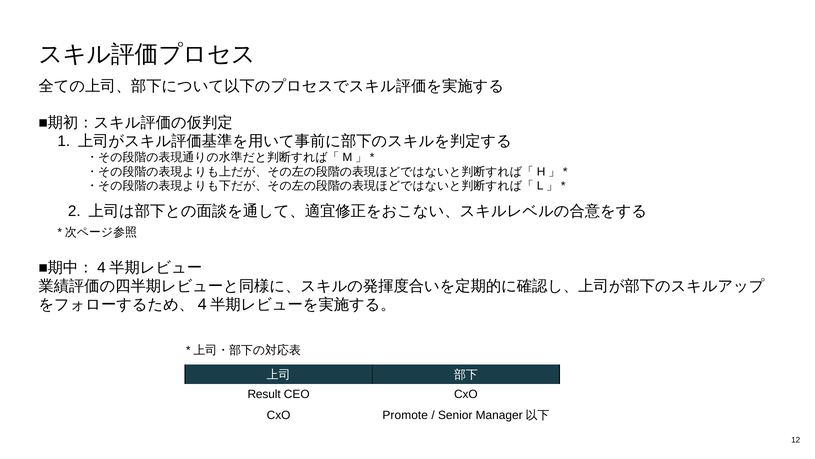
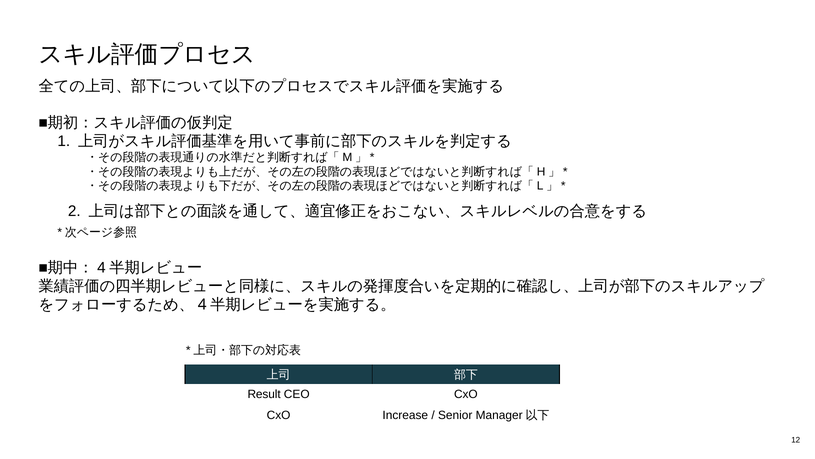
Promote: Promote -> Increase (405, 415)
